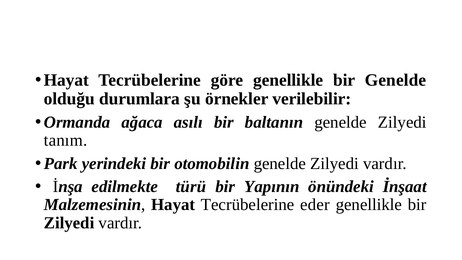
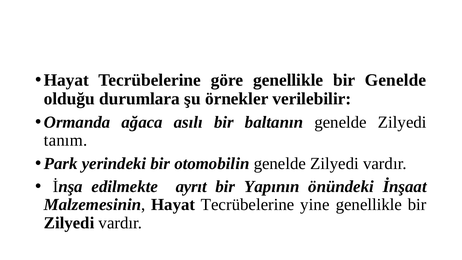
türü: türü -> ayrıt (191, 186)
eder: eder -> yine (315, 205)
